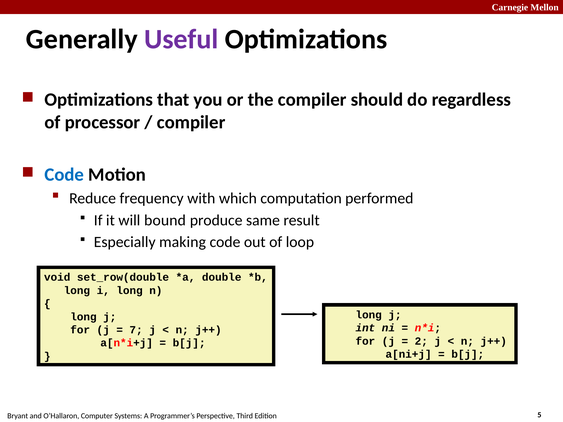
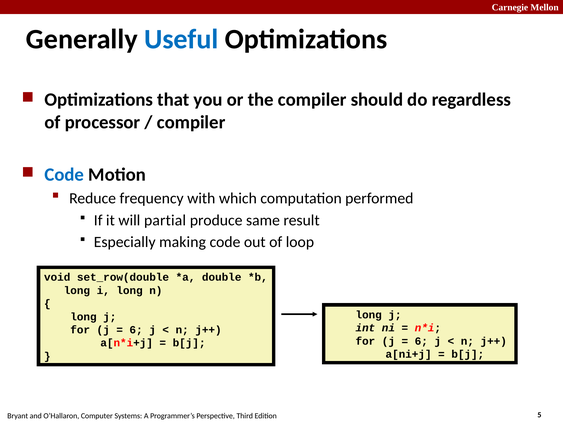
Useful colour: purple -> blue (181, 39)
bound: bound -> partial (165, 220)
7: 7 -> 6 (136, 330)
2: 2 -> 6 (421, 341)
